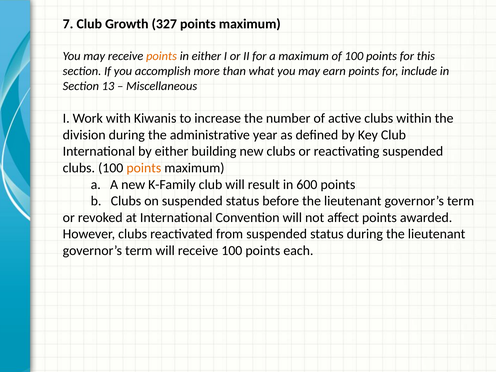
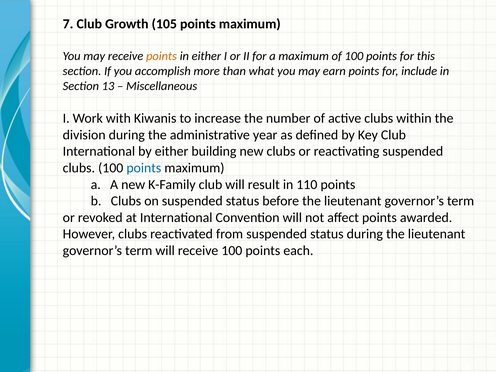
327: 327 -> 105 (164, 24)
points colour: orange -> blue (144, 168)
600: 600 -> 110 (307, 184)
